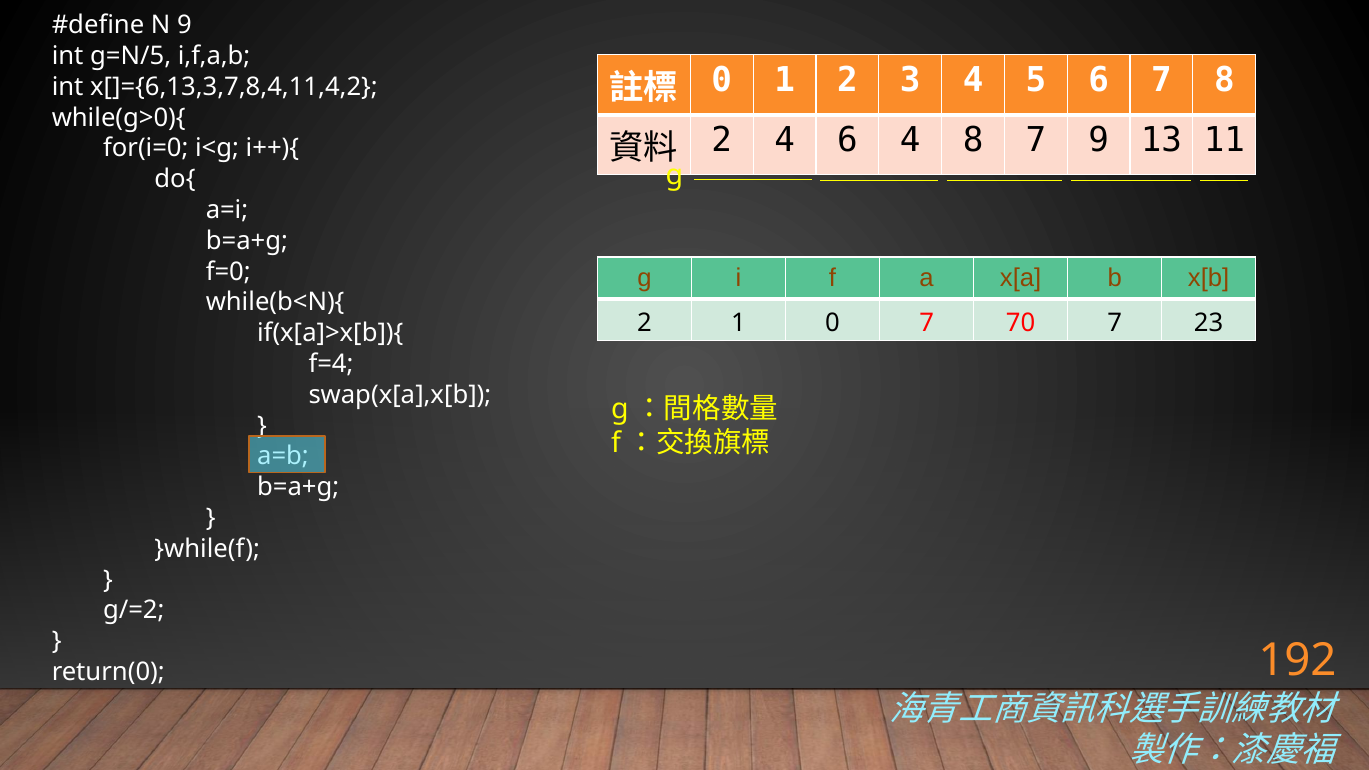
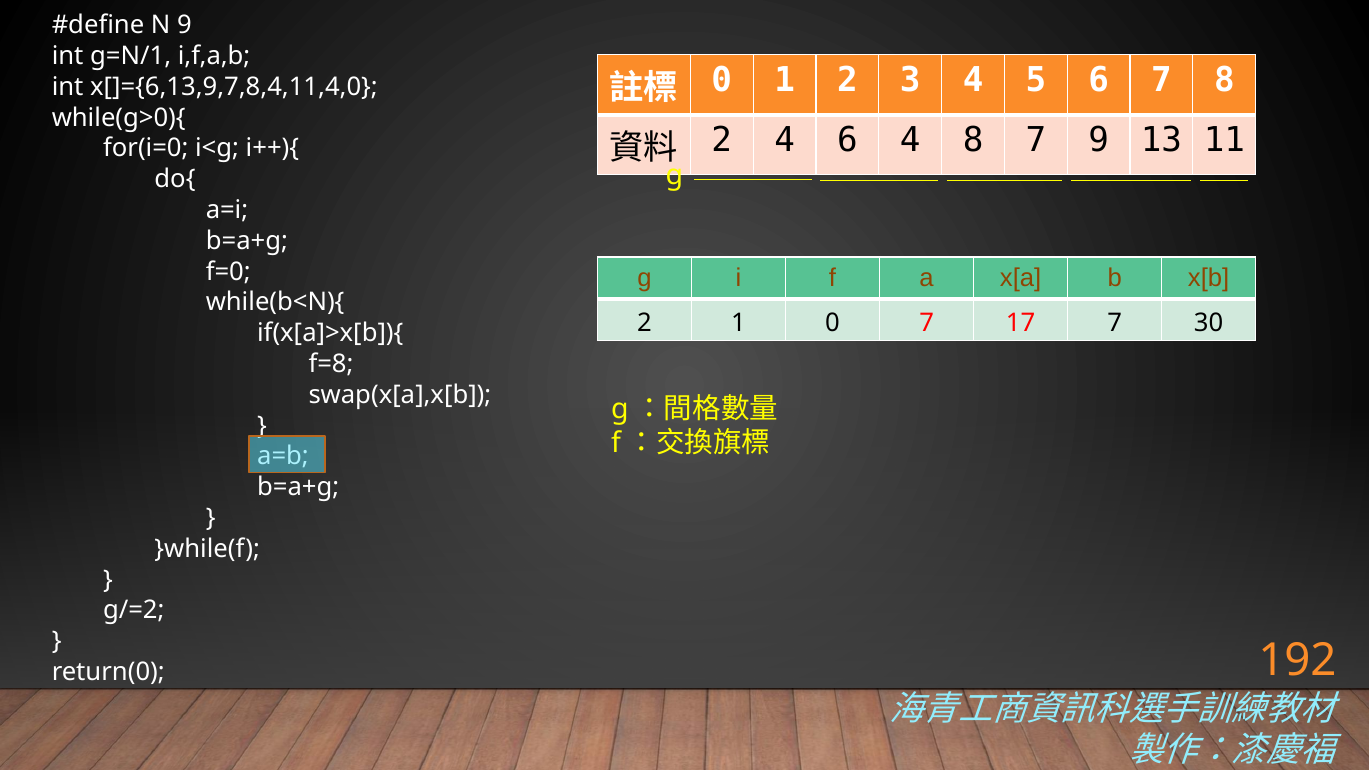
g=N/5: g=N/5 -> g=N/1 (131, 56)
x[]={6,13,3,7,8,4,11,4,2: x[]={6,13,3,7,8,4,11,4,2 -> x[]={6,13,9,7,8,4,11,4,0 (234, 87)
70: 70 -> 17 (1021, 323)
23: 23 -> 30 (1209, 323)
f=4: f=4 -> f=8 (331, 364)
